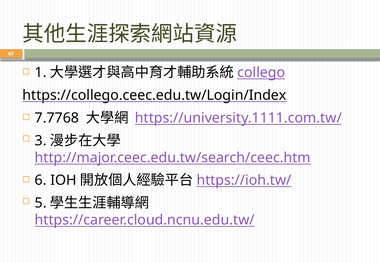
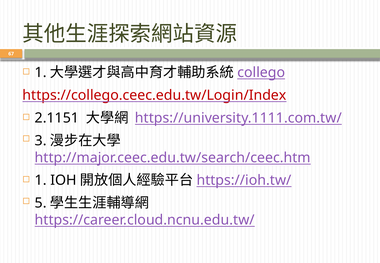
https://collego.ceec.edu.tw/Login/Index colour: black -> red (154, 95)
7.7768: 7.7768 -> 2.1151 (57, 118)
6: 6 -> 1 (41, 180)
